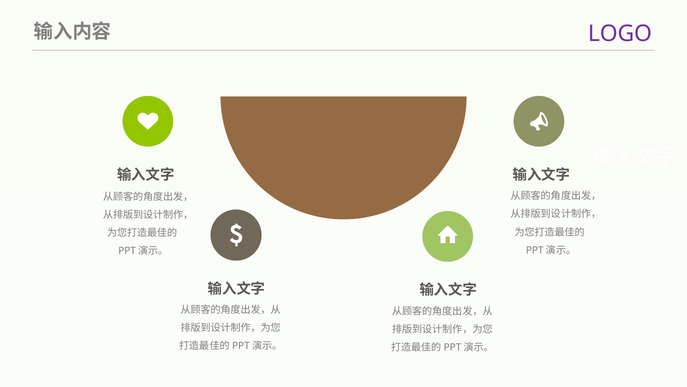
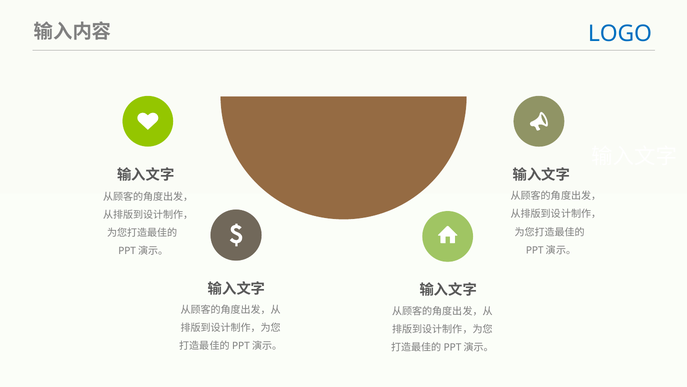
LOGO colour: purple -> blue (620, 33)
